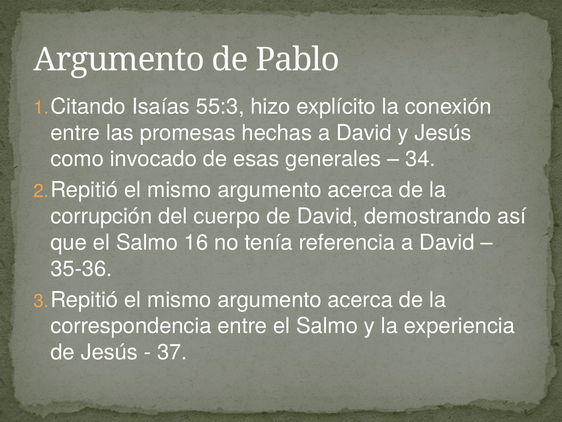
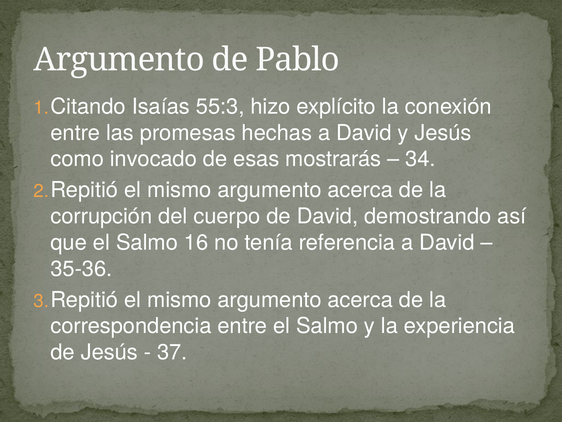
generales: generales -> mostrarás (333, 159)
